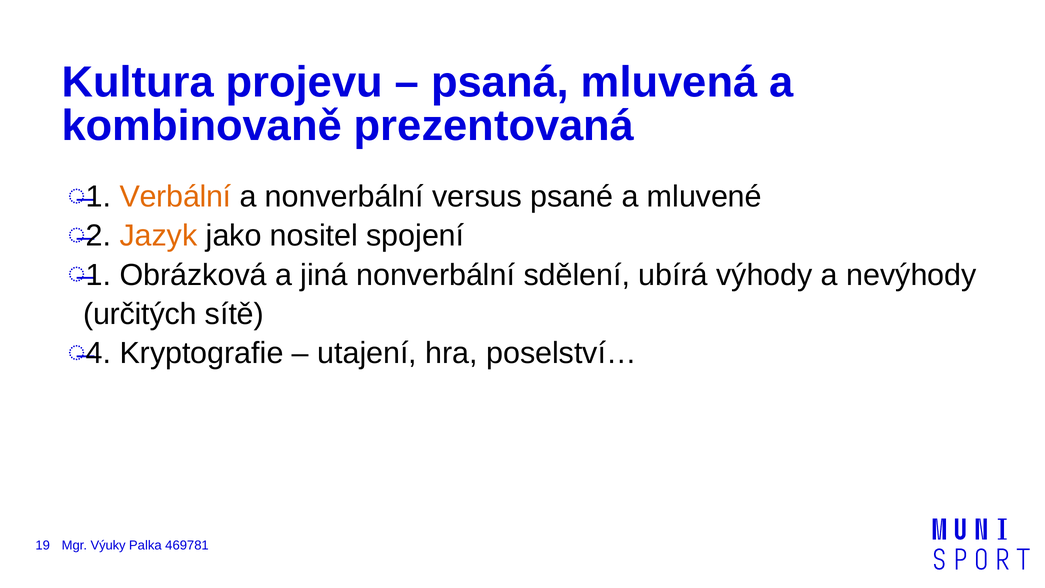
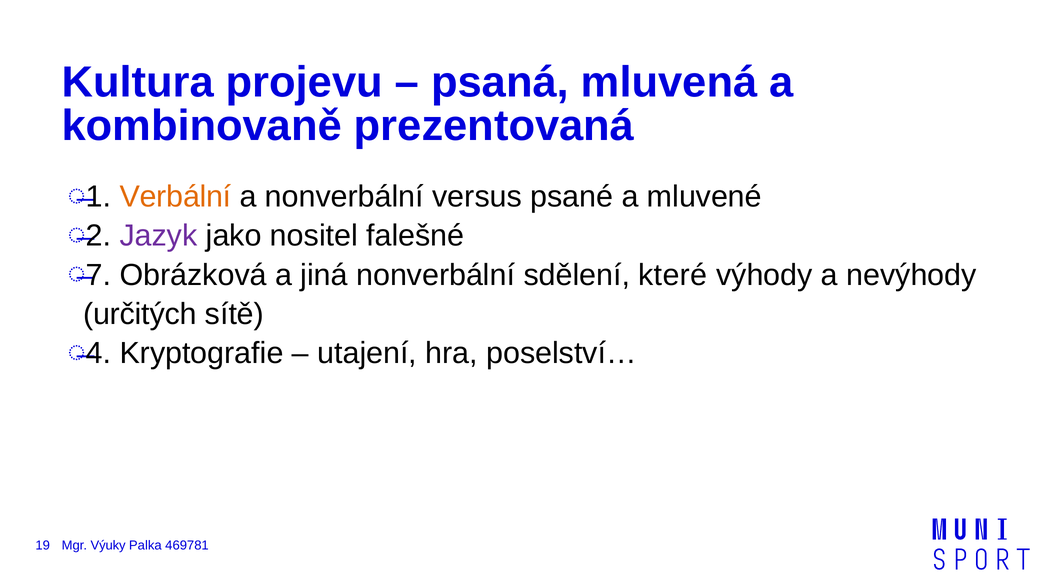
Jazyk colour: orange -> purple (159, 236)
spojení: spojení -> falešné (415, 236)
1: 1 -> 7 (99, 275)
ubírá: ubírá -> které (673, 275)
